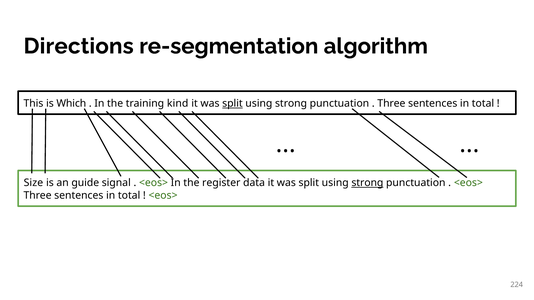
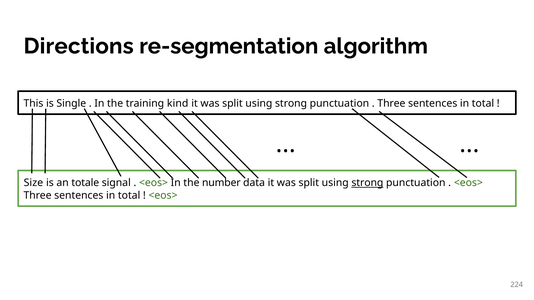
Which: Which -> Single (71, 104)
split underline: present -> none (232, 104)
guide: guide -> totale (85, 183)
register: register -> number (221, 183)
